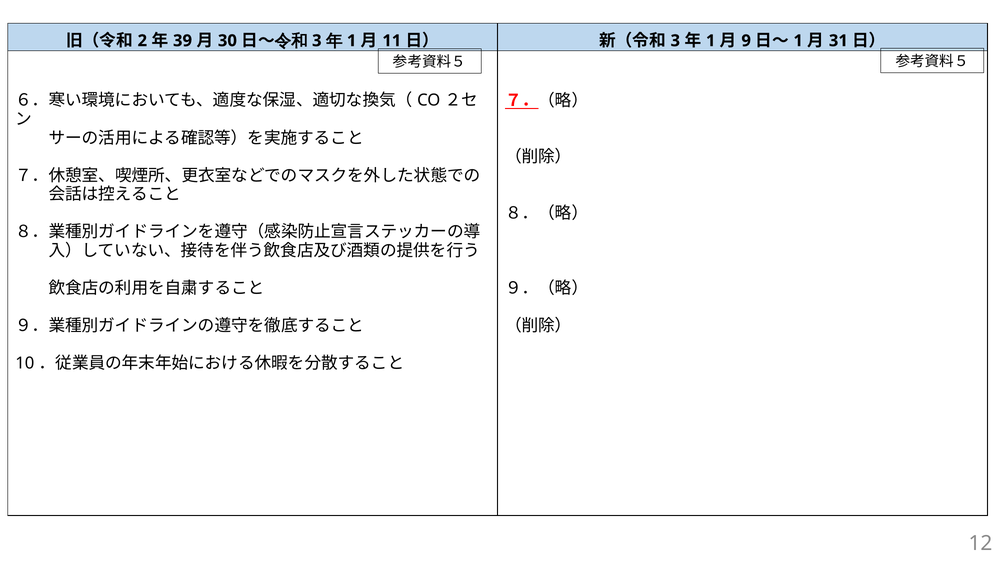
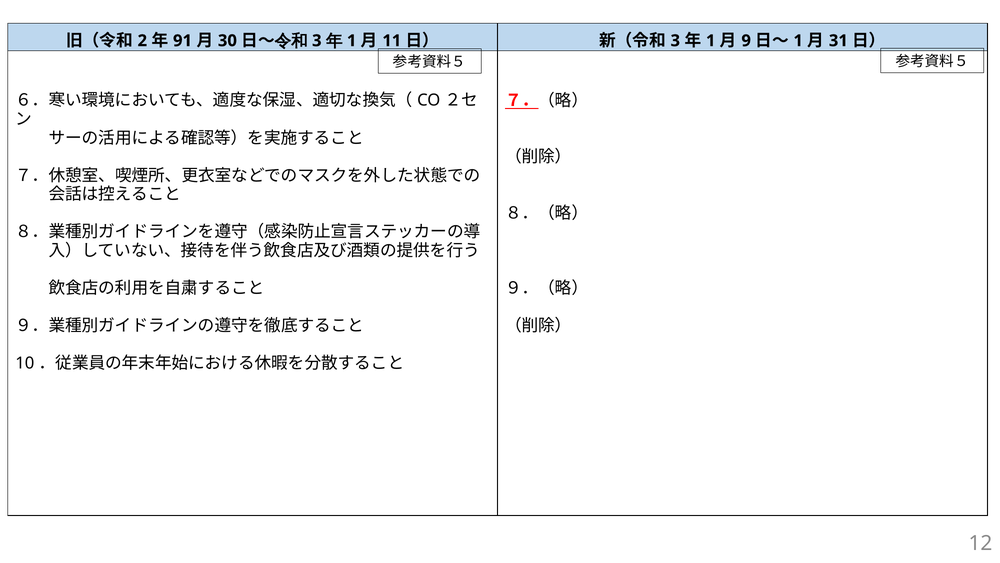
39: 39 -> 91 (183, 41)
